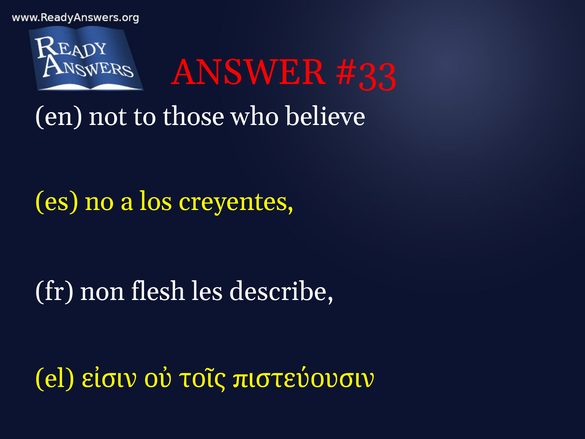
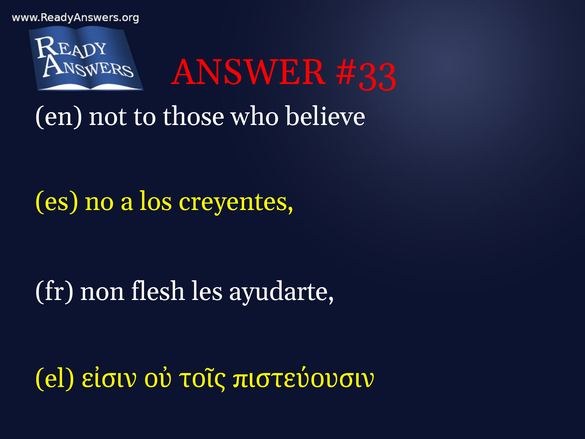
describe: describe -> ayudarte (282, 291)
